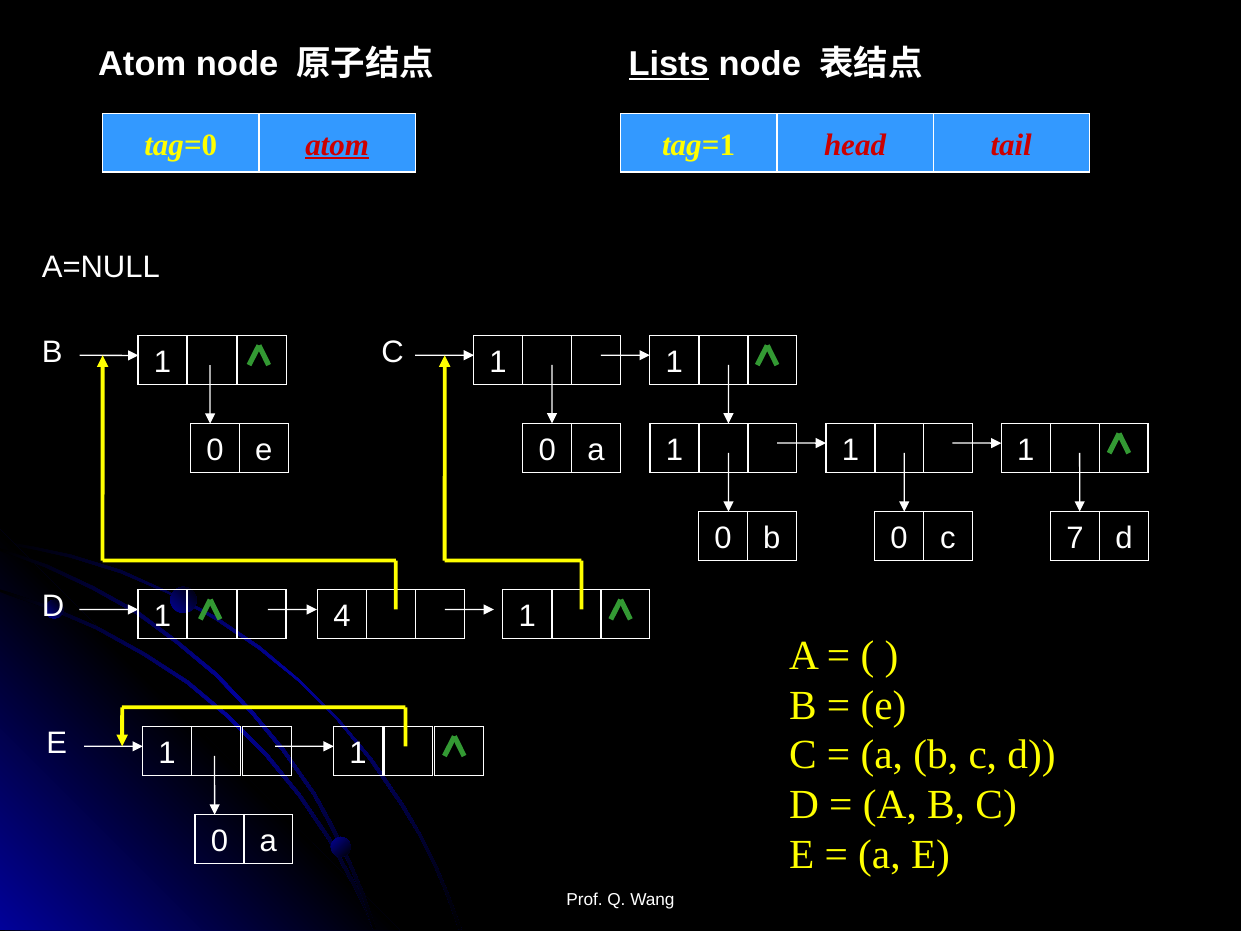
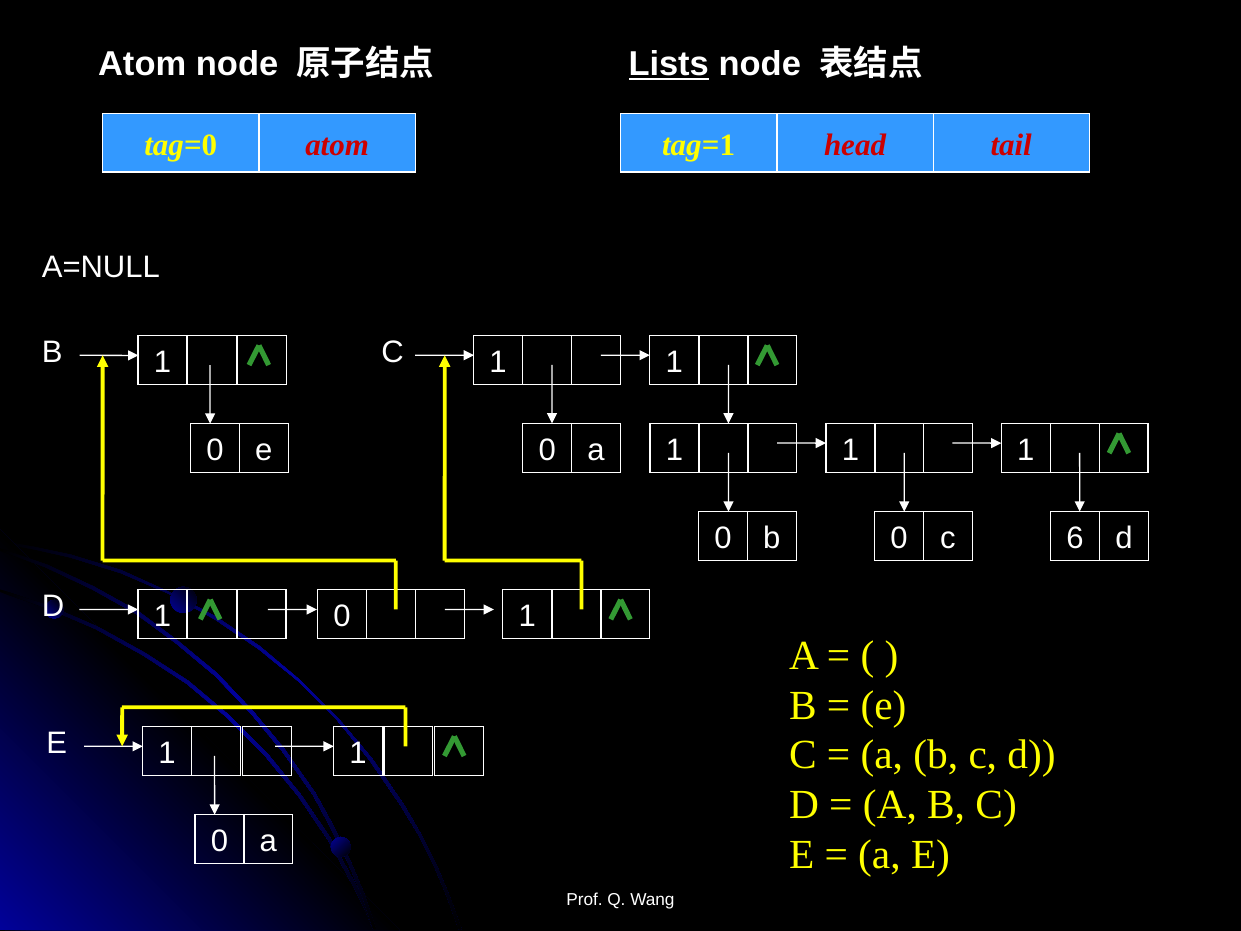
atom underline: present -> none (337, 145)
7: 7 -> 6 (1075, 538)
D 4: 4 -> 0 (342, 616)
